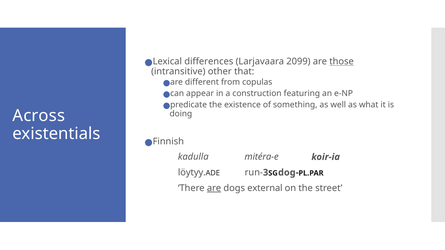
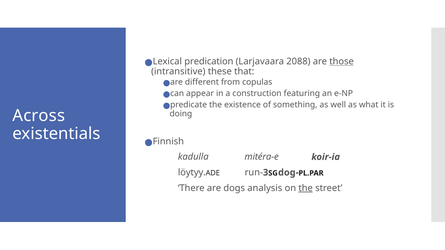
differences: differences -> predication (209, 62)
2099: 2099 -> 2088 (298, 62)
other: other -> these (220, 72)
are underline: present -> none (214, 188)
external: external -> analysis (265, 188)
the underline: none -> present (306, 188)
